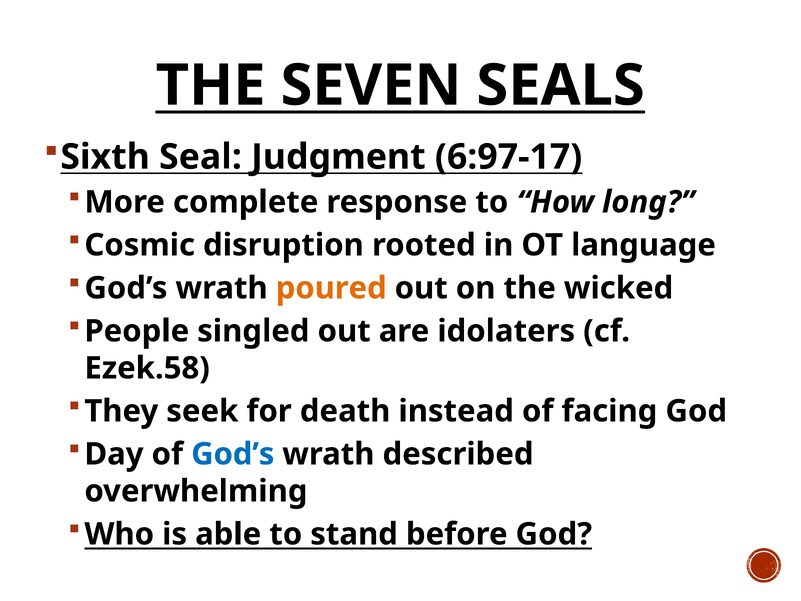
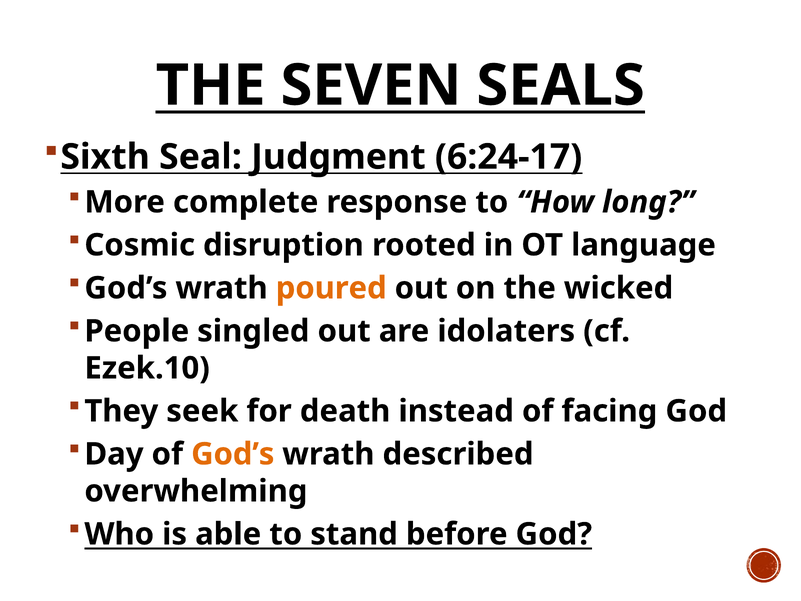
6:97-17: 6:97-17 -> 6:24-17 (509, 157)
Ezek.58: Ezek.58 -> Ezek.10 (147, 368)
God’s colour: blue -> orange (233, 454)
